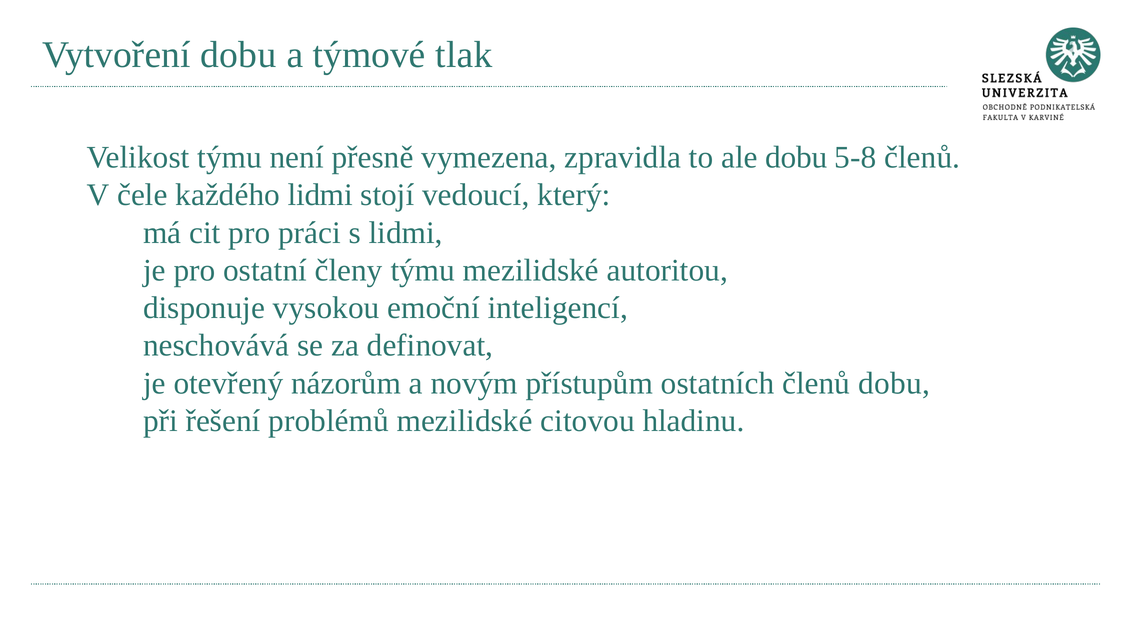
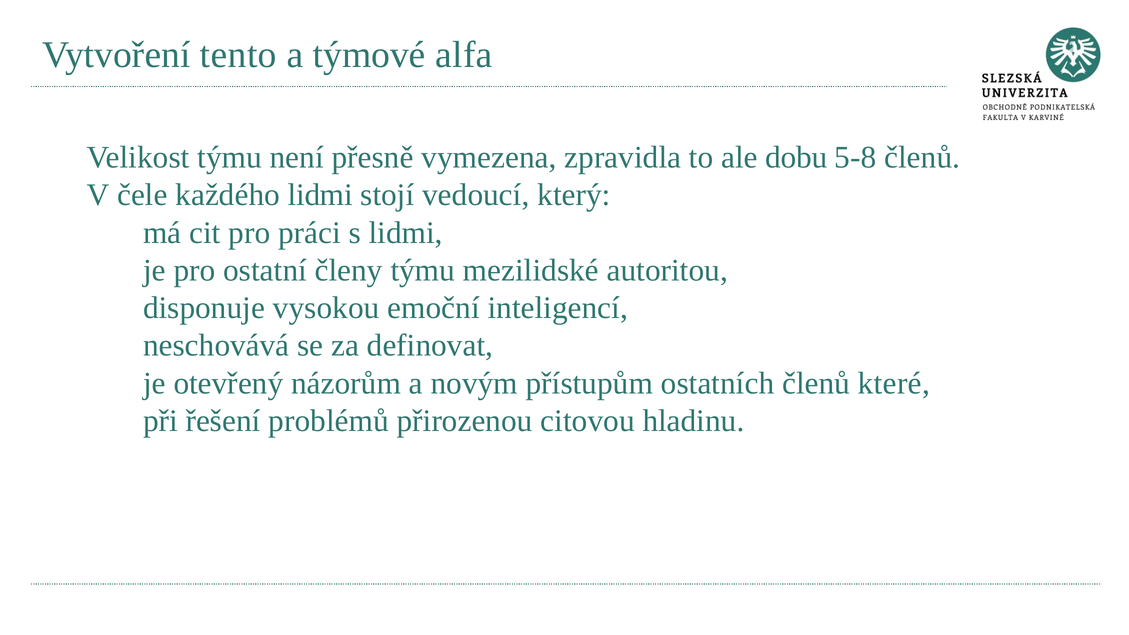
Vytvoření dobu: dobu -> tento (238, 55)
tlak: tlak -> alfa (464, 55)
členů dobu: dobu -> které (894, 383)
problémů mezilidské: mezilidské -> přirozenou (465, 421)
